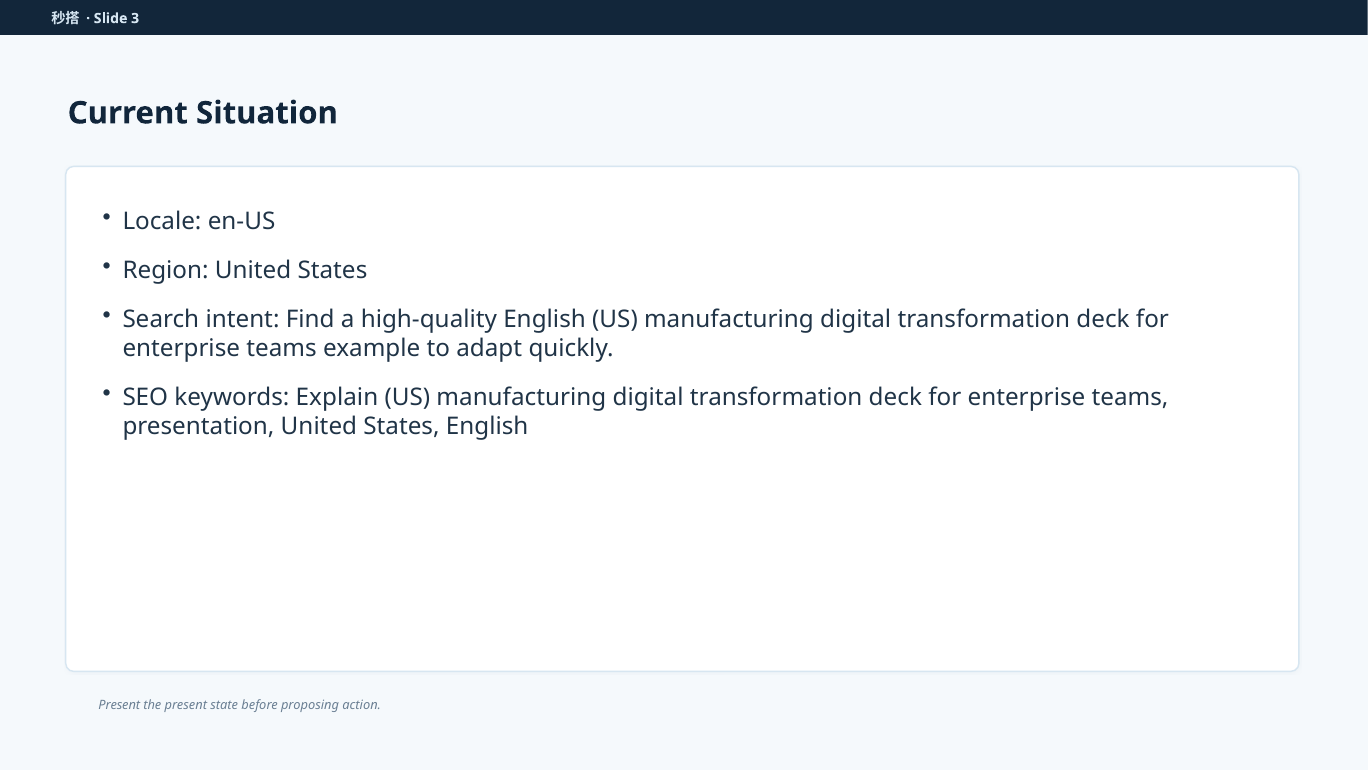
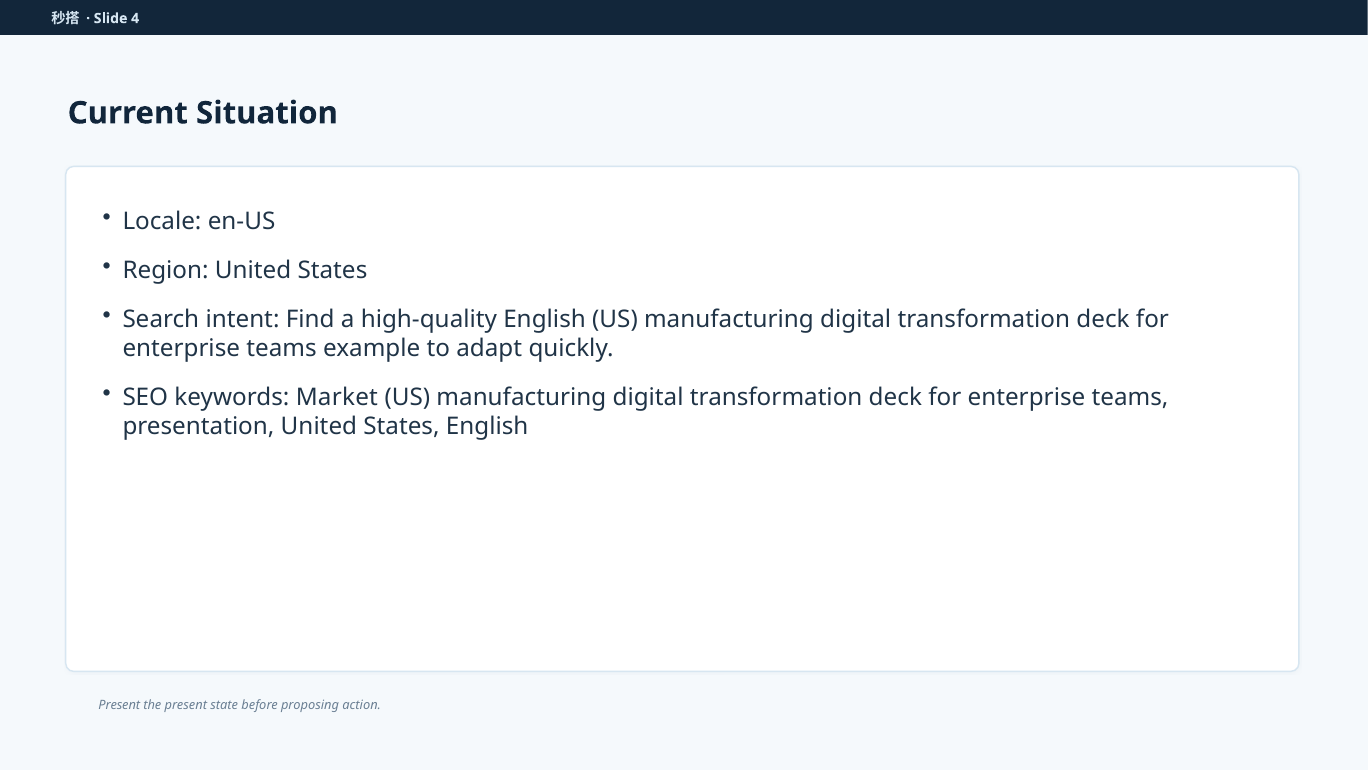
3: 3 -> 4 (135, 18)
Explain: Explain -> Market (337, 398)
